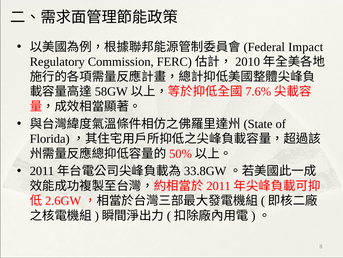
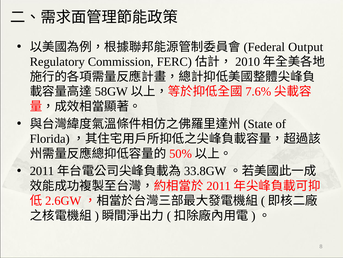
Impact: Impact -> Output (306, 47)
